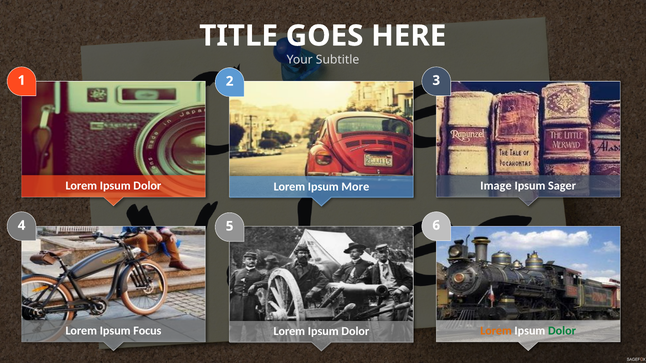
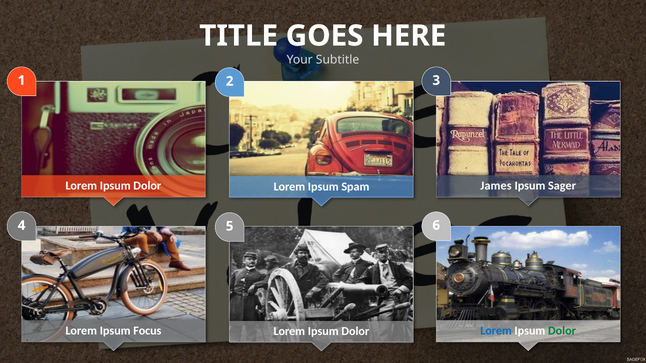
Image: Image -> James (496, 186)
More: More -> Spam (355, 187)
Lorem colour: orange -> blue (496, 331)
